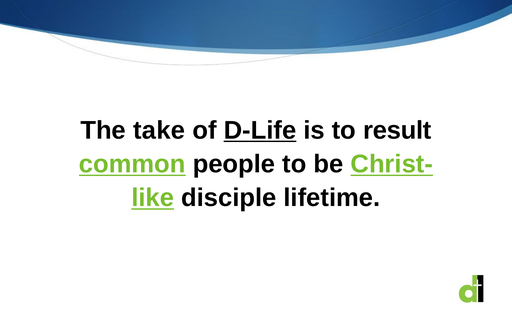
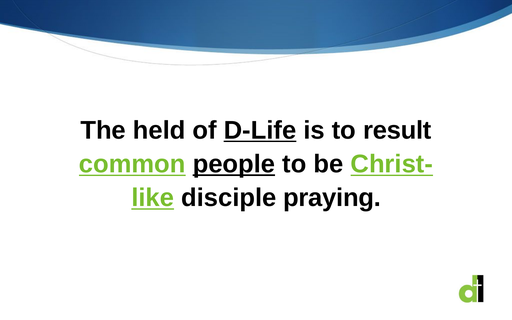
take: take -> held (159, 130)
people underline: none -> present (234, 164)
lifetime: lifetime -> praying (332, 198)
